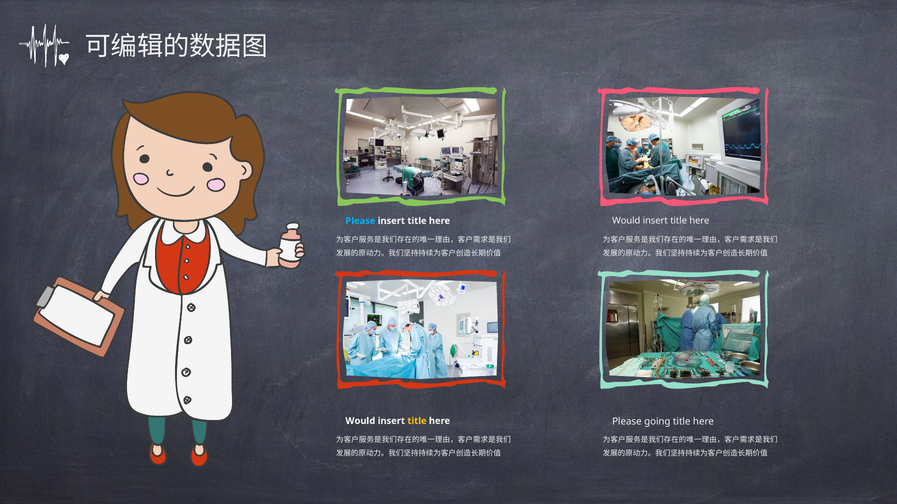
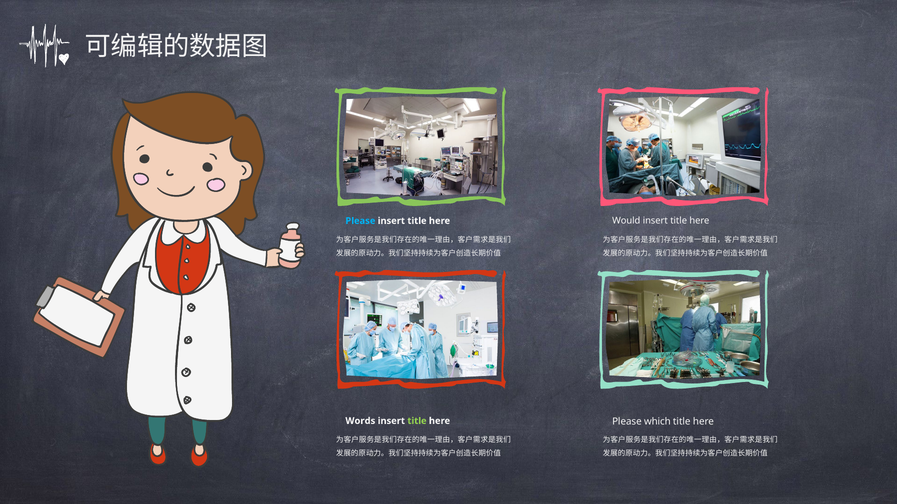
going: going -> which (657, 422)
Would: Would -> Words (360, 421)
title colour: yellow -> light green (417, 421)
